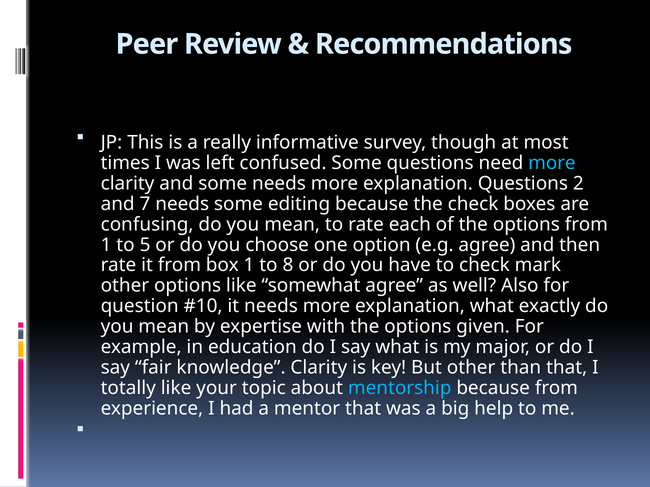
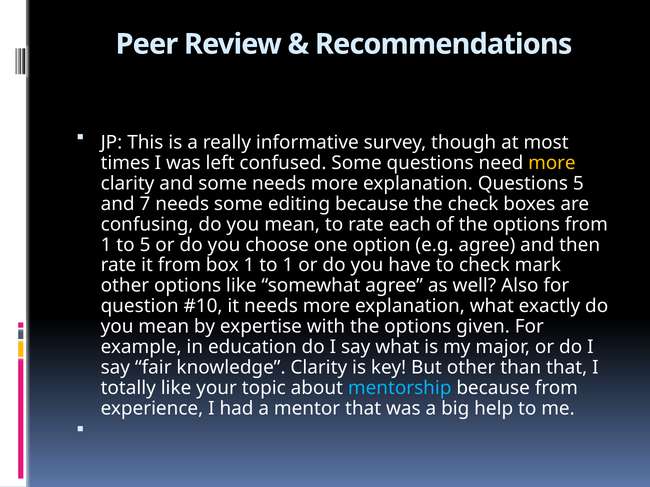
more colour: light blue -> yellow (552, 163)
Questions 2: 2 -> 5 (578, 184)
to 8: 8 -> 1 (288, 266)
